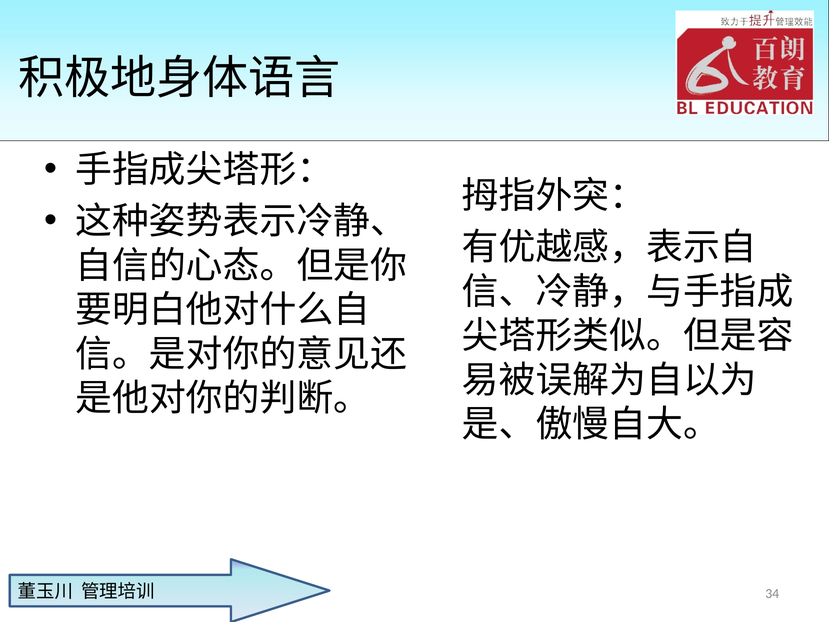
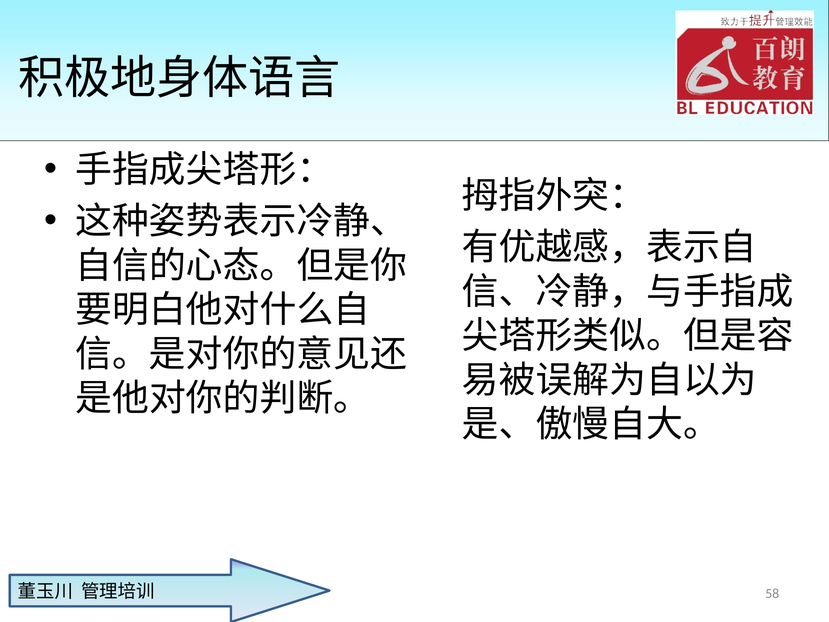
34: 34 -> 58 (772, 594)
